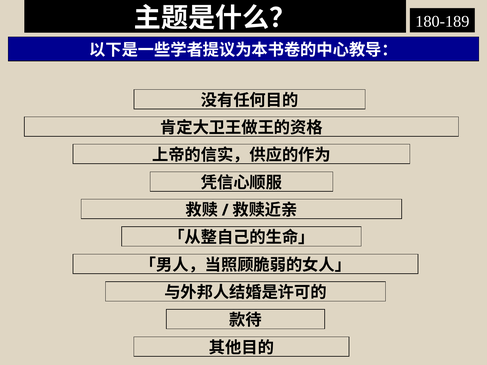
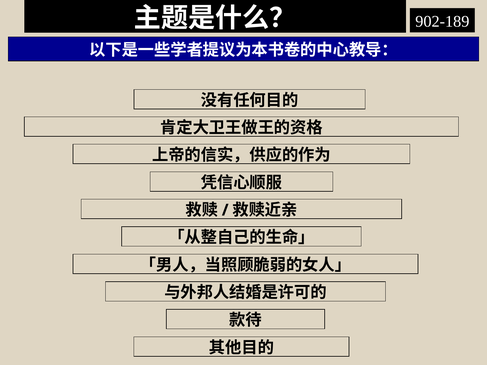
180-189: 180-189 -> 902-189 (442, 21)
